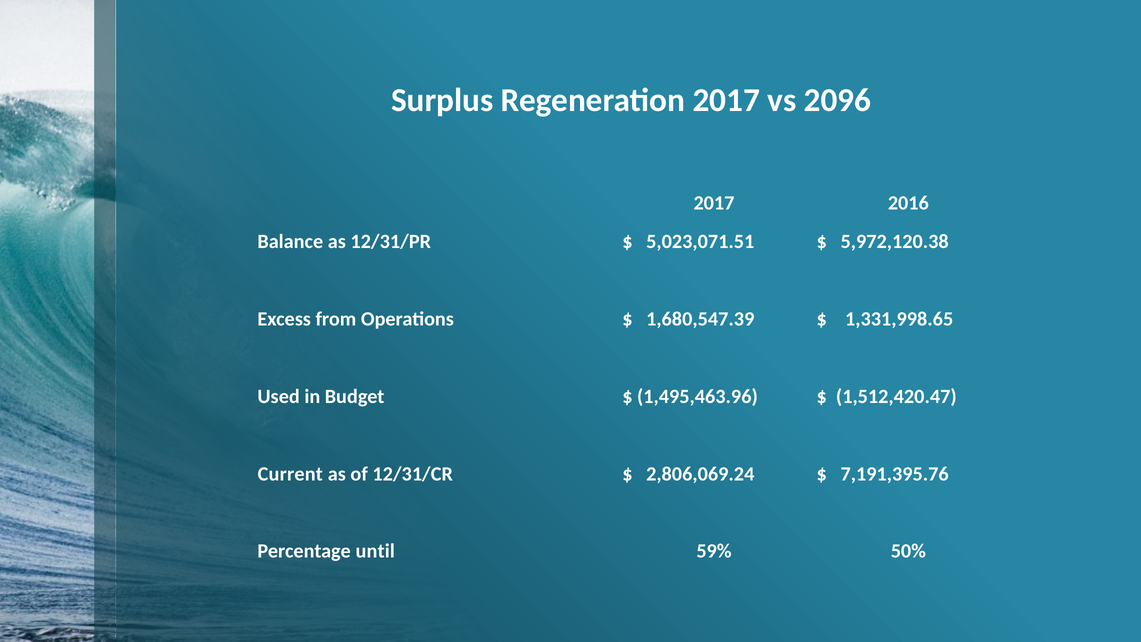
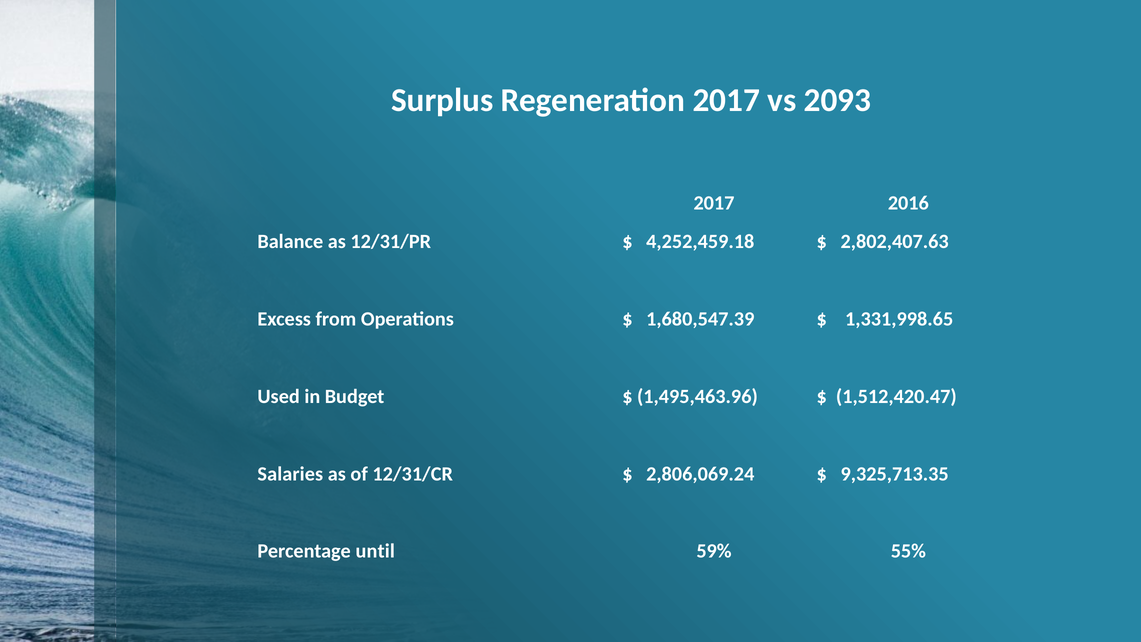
2096: 2096 -> 2093 (837, 100)
5,023,071.51: 5,023,071.51 -> 4,252,459.18 (700, 242)
5,972,120.38: 5,972,120.38 -> 2,802,407.63 (895, 242)
Current: Current -> Salaries (290, 474)
7,191,395.76: 7,191,395.76 -> 9,325,713.35 (895, 474)
50%: 50% -> 55% (908, 551)
